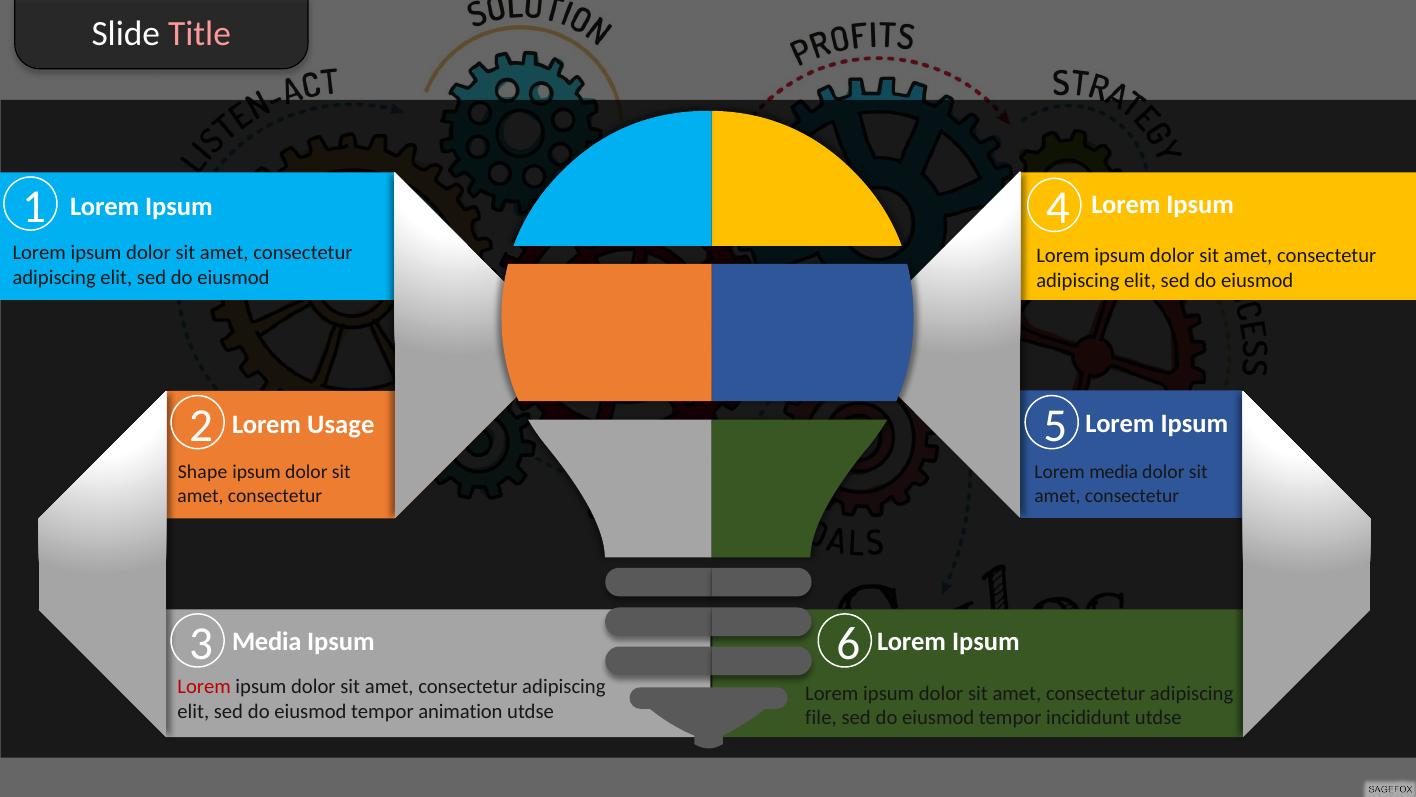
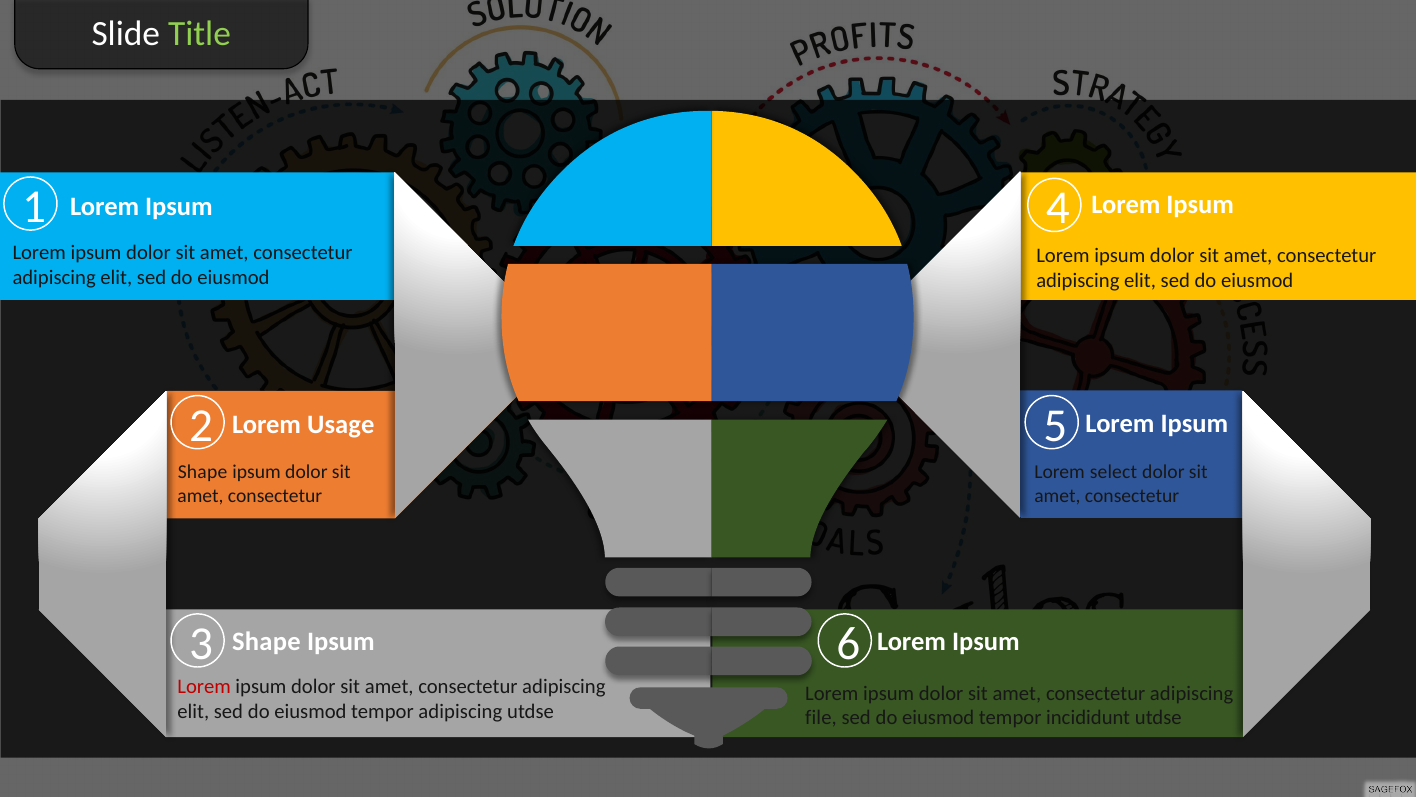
Title colour: pink -> light green (200, 33)
Lorem media: media -> select (1113, 472)
Media: Media -> Shape (266, 641)
tempor animation: animation -> adipiscing (460, 711)
